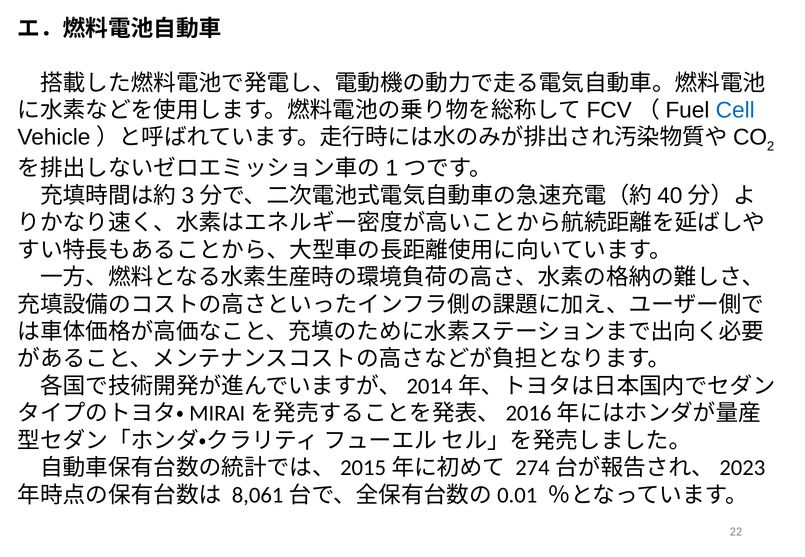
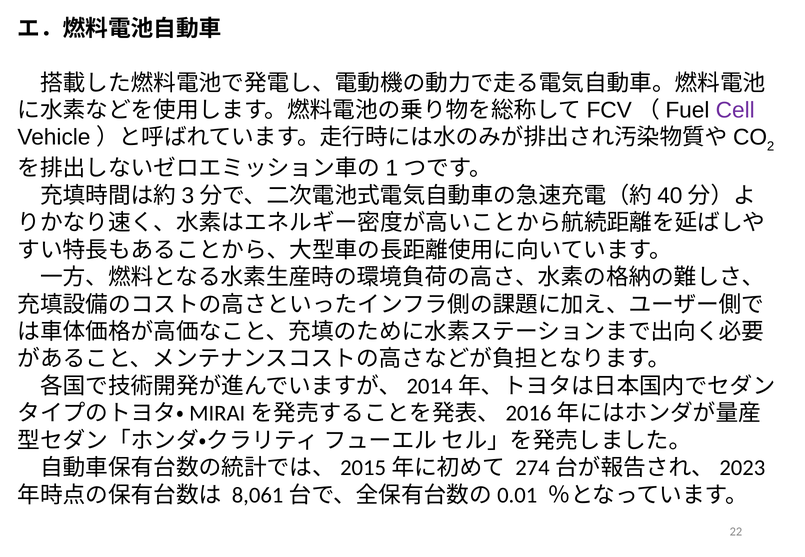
Cell colour: blue -> purple (735, 110)
